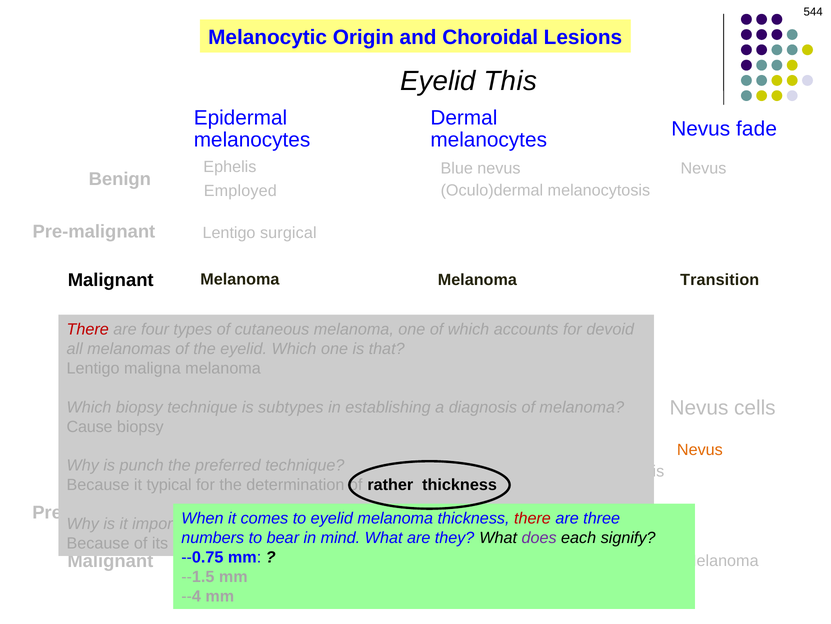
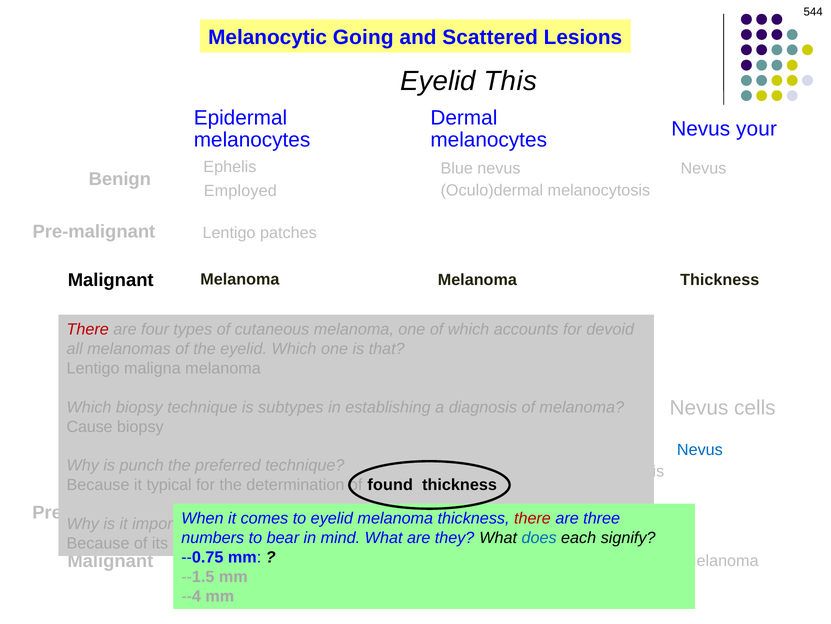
Origin: Origin -> Going (363, 37)
Choroidal: Choroidal -> Scattered (490, 37)
fade: fade -> your (757, 129)
surgical: surgical -> patches (288, 232)
Transition: Transition -> Thickness (720, 279)
Nevus colour: orange -> blue (700, 449)
rather: rather -> found (390, 484)
does colour: purple -> blue (539, 537)
